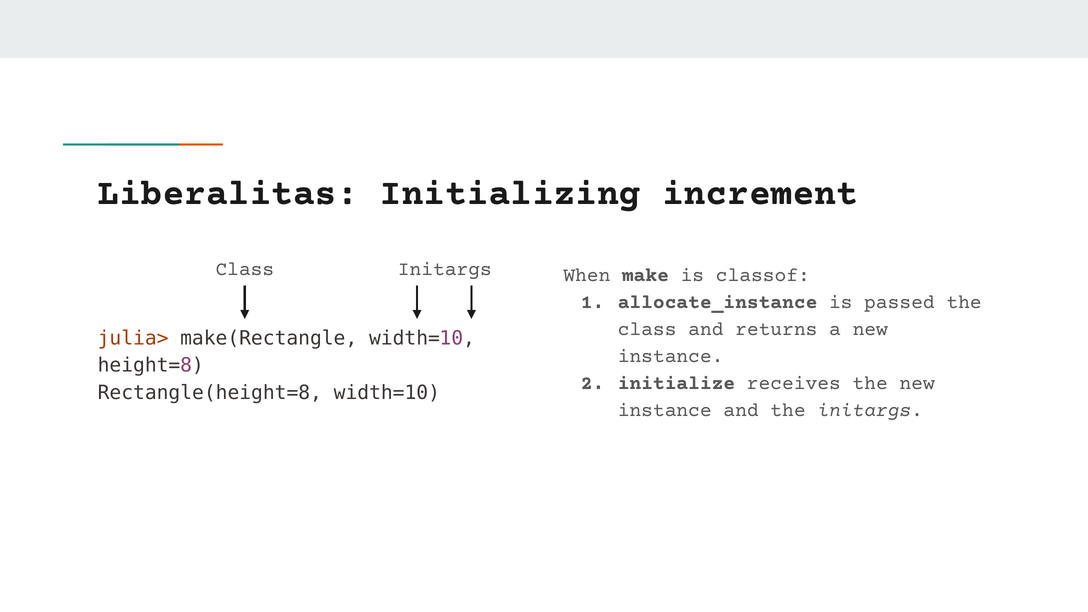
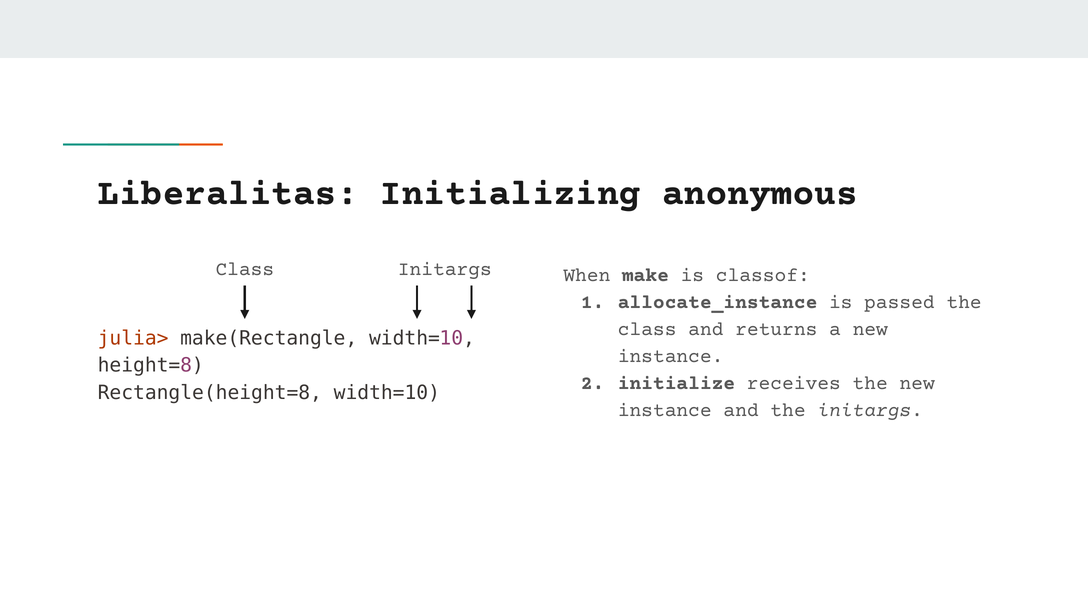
increment: increment -> anonymous (760, 192)
